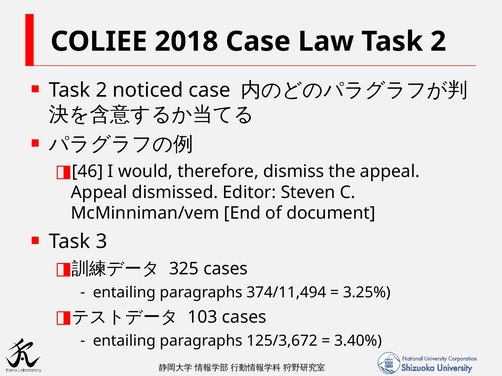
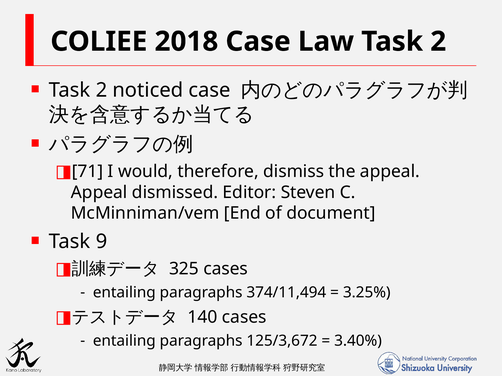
46: 46 -> 71 (88, 172)
3: 3 -> 9 (101, 242)
103: 103 -> 140 (203, 317)
